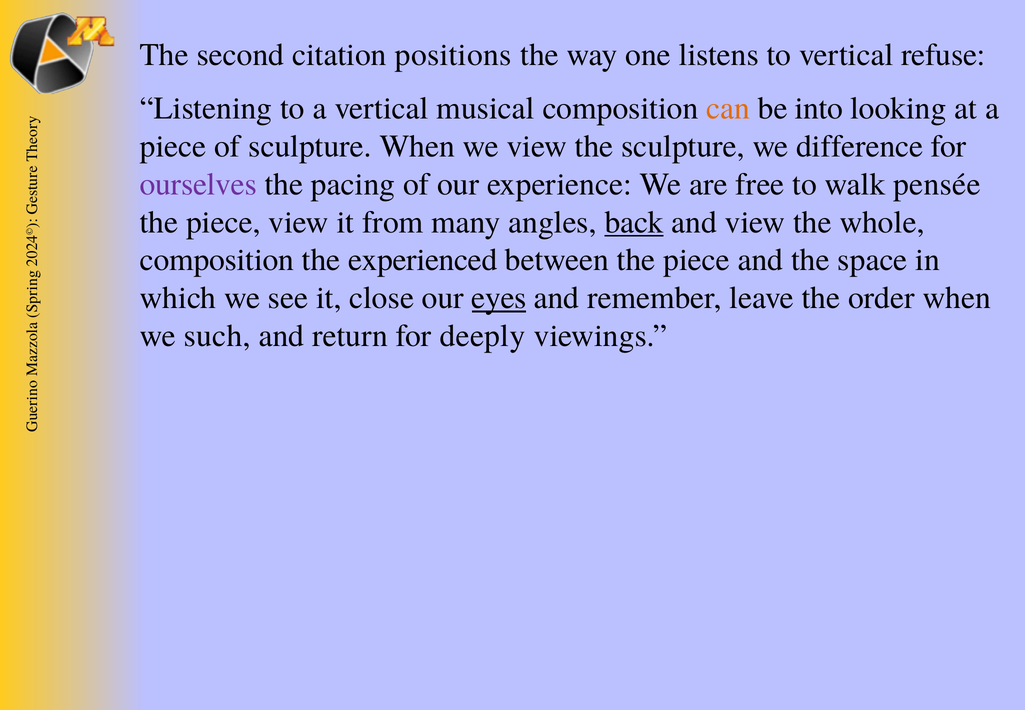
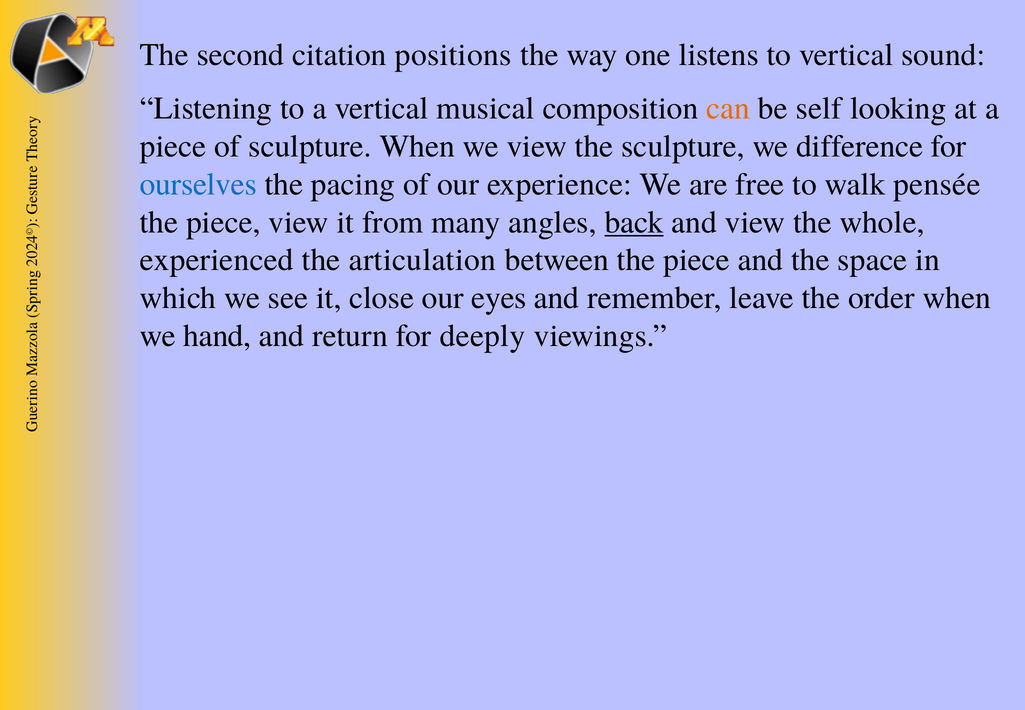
refuse: refuse -> sound (943, 55)
into: into -> self (819, 109)
ourselves colour: purple -> blue (198, 184)
composition: composition -> experienced (217, 260)
experienced: experienced -> articulation (422, 260)
eyes underline: present -> none (499, 298)
such: such -> hand (217, 336)
